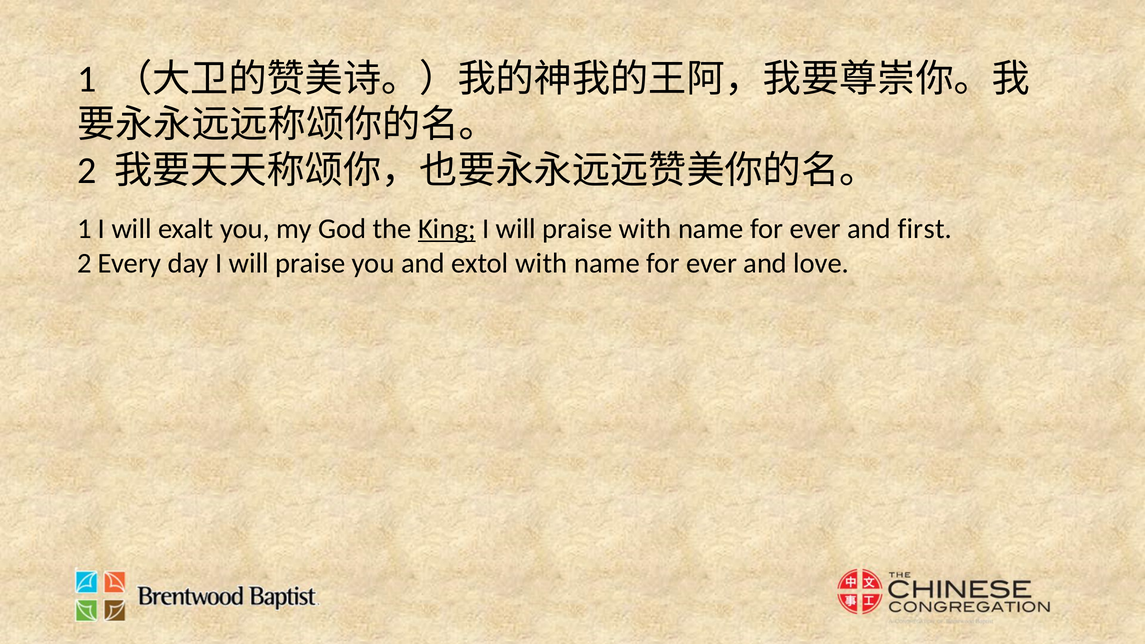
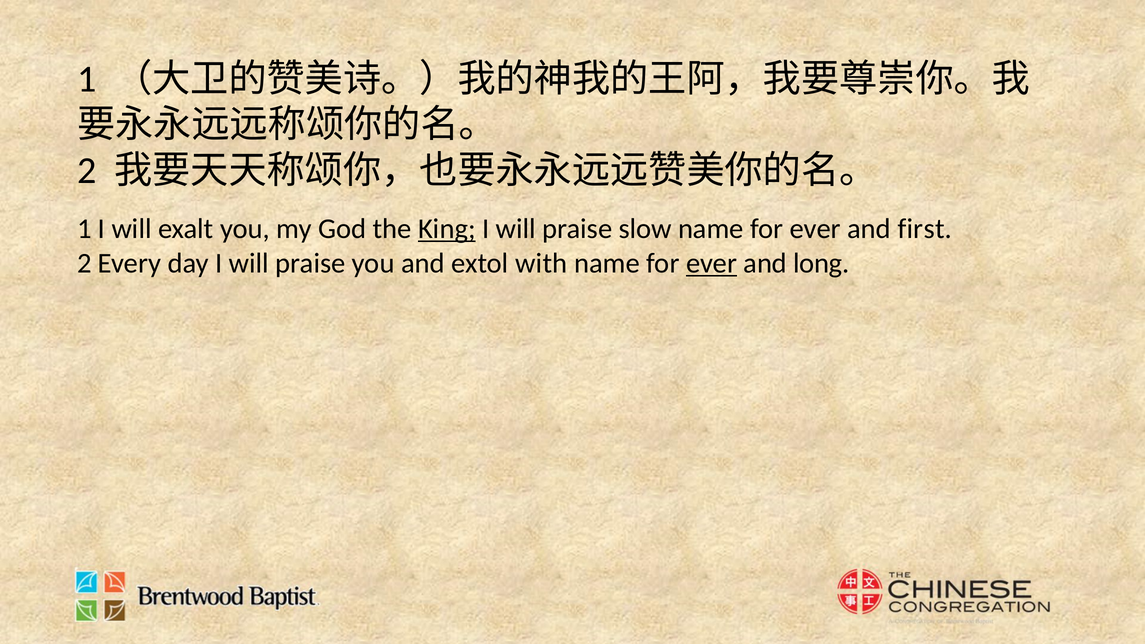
praise with: with -> slow (645, 229)
ever underline: none -> present (712, 263)
love: love -> long (821, 263)
